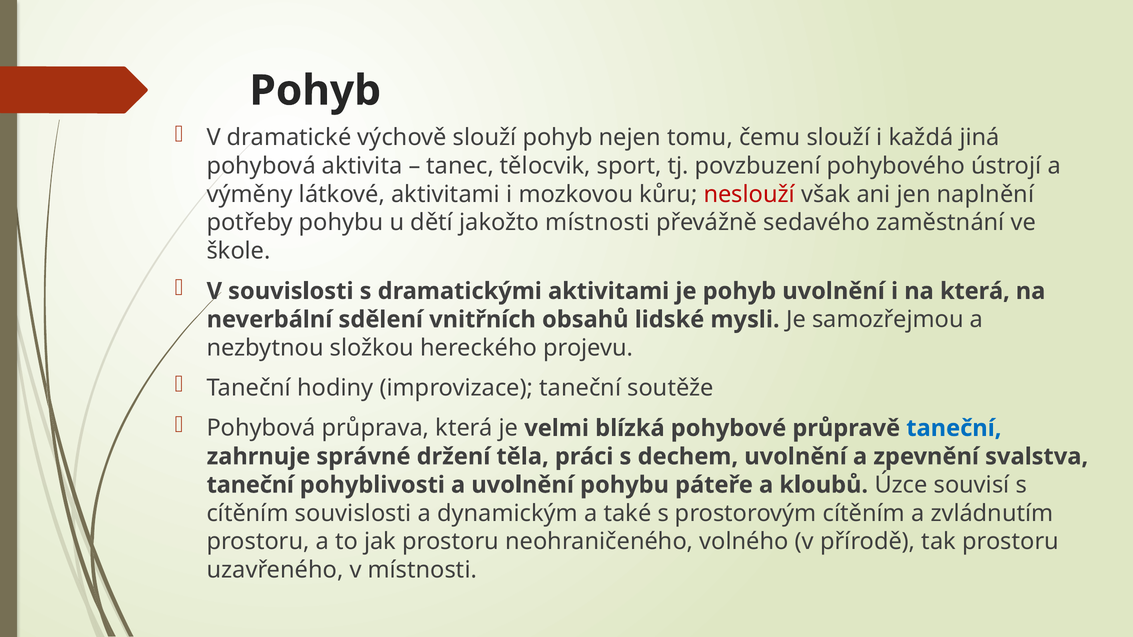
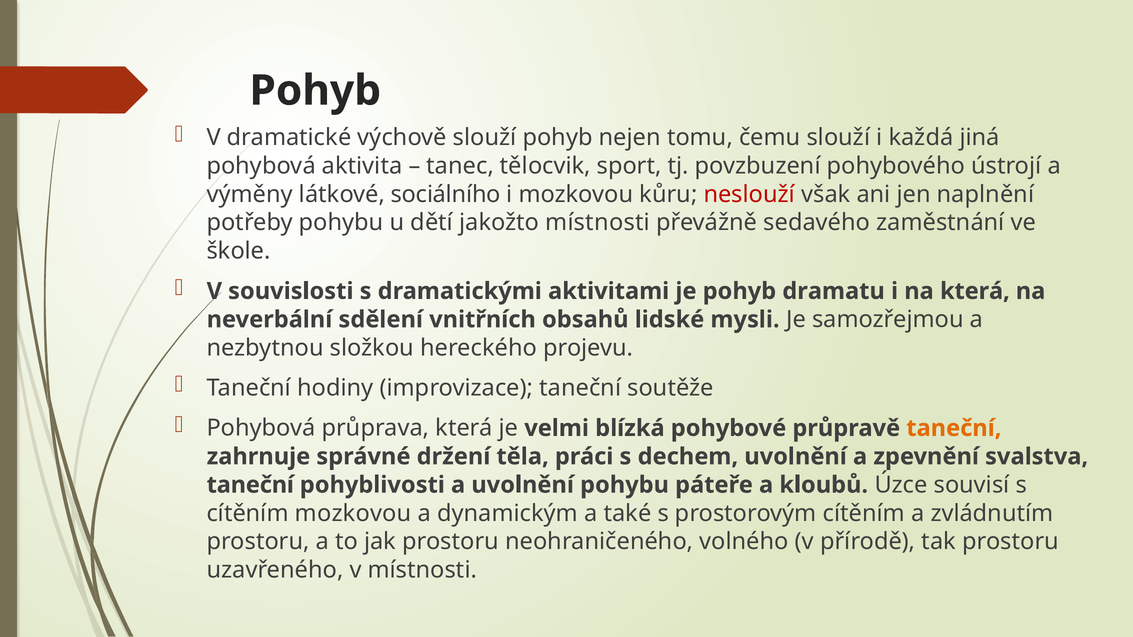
látkové aktivitami: aktivitami -> sociálního (446, 194)
pohyb uvolnění: uvolnění -> dramatu (834, 291)
taneční colour: blue -> orange (954, 428)
cítěním souvislosti: souvislosti -> mozkovou (353, 513)
